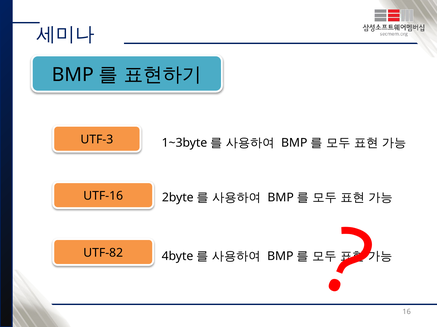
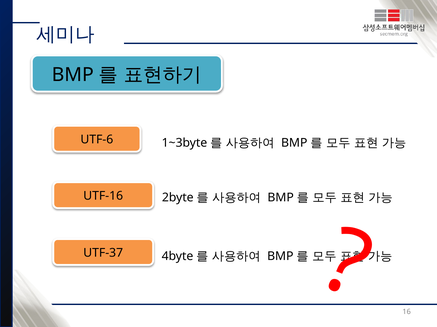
UTF-3: UTF-3 -> UTF-6 (97, 140)
UTF-82: UTF-82 -> UTF-37 (103, 253)
